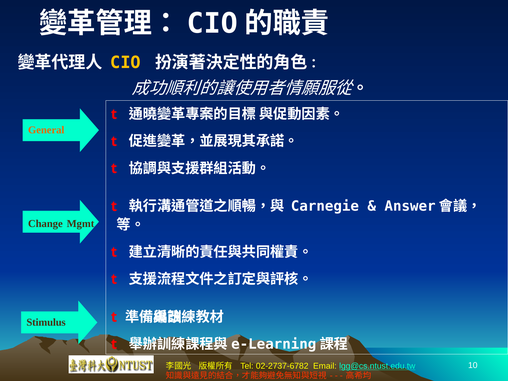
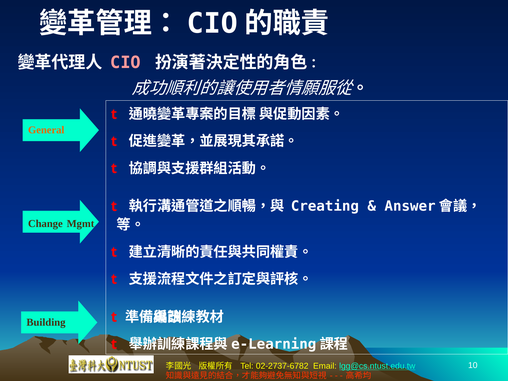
CIO colour: yellow -> pink (126, 62)
Carnegie: Carnegie -> Creating (325, 206)
Stimulus: Stimulus -> Building (46, 322)
